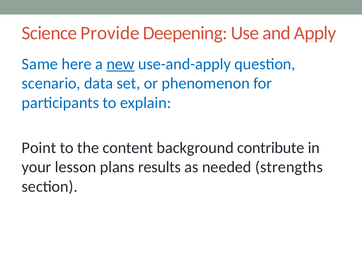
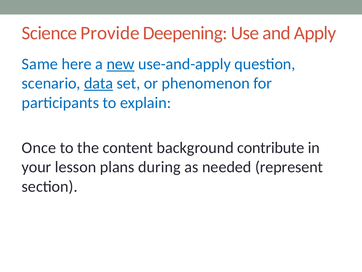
data underline: none -> present (99, 83)
Point: Point -> Once (39, 148)
results: results -> during (159, 167)
strengths: strengths -> represent (289, 167)
